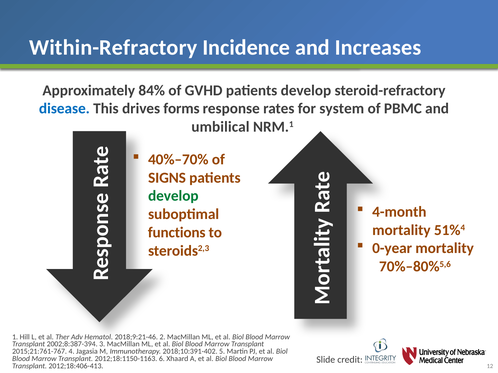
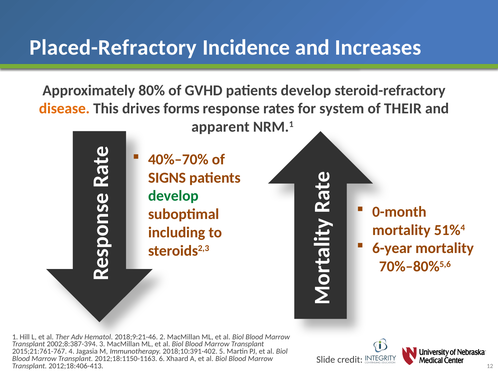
Within-Refractory: Within-Refractory -> Placed-Refractory (113, 48)
84%: 84% -> 80% (152, 90)
disease colour: blue -> orange (64, 109)
PBMC: PBMC -> THEIR (403, 109)
umbilical: umbilical -> apparent (220, 127)
4-month: 4-month -> 0-month (399, 212)
functions: functions -> including (177, 233)
0-year: 0-year -> 6-year (392, 249)
